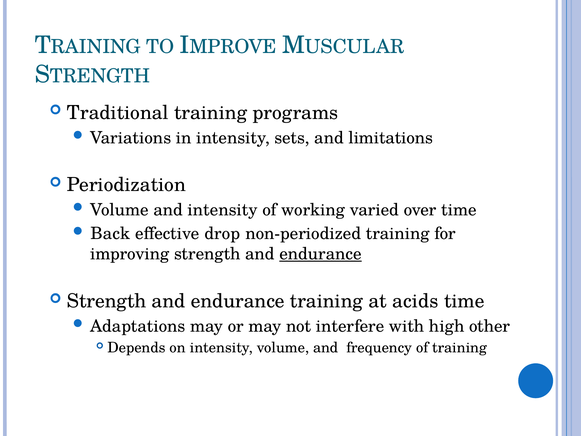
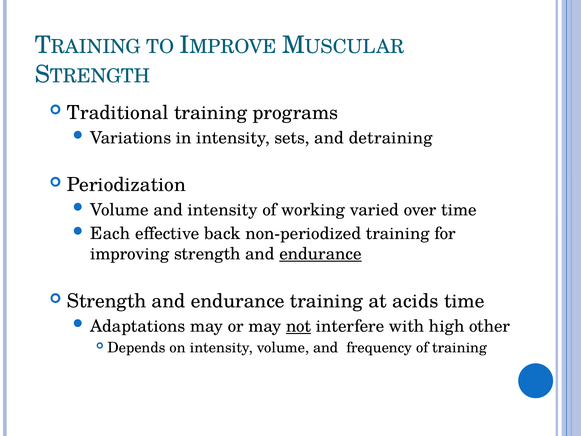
limitations: limitations -> detraining (391, 138)
Back: Back -> Each (110, 234)
drop: drop -> back (222, 234)
not underline: none -> present (299, 326)
